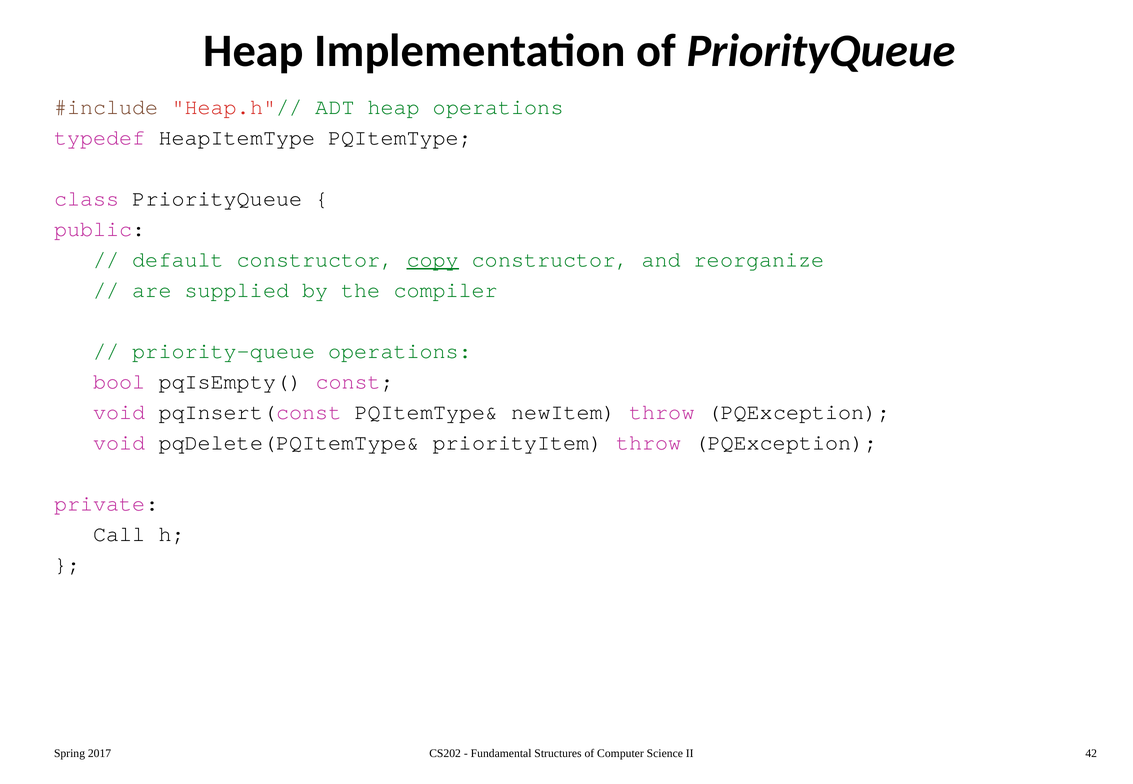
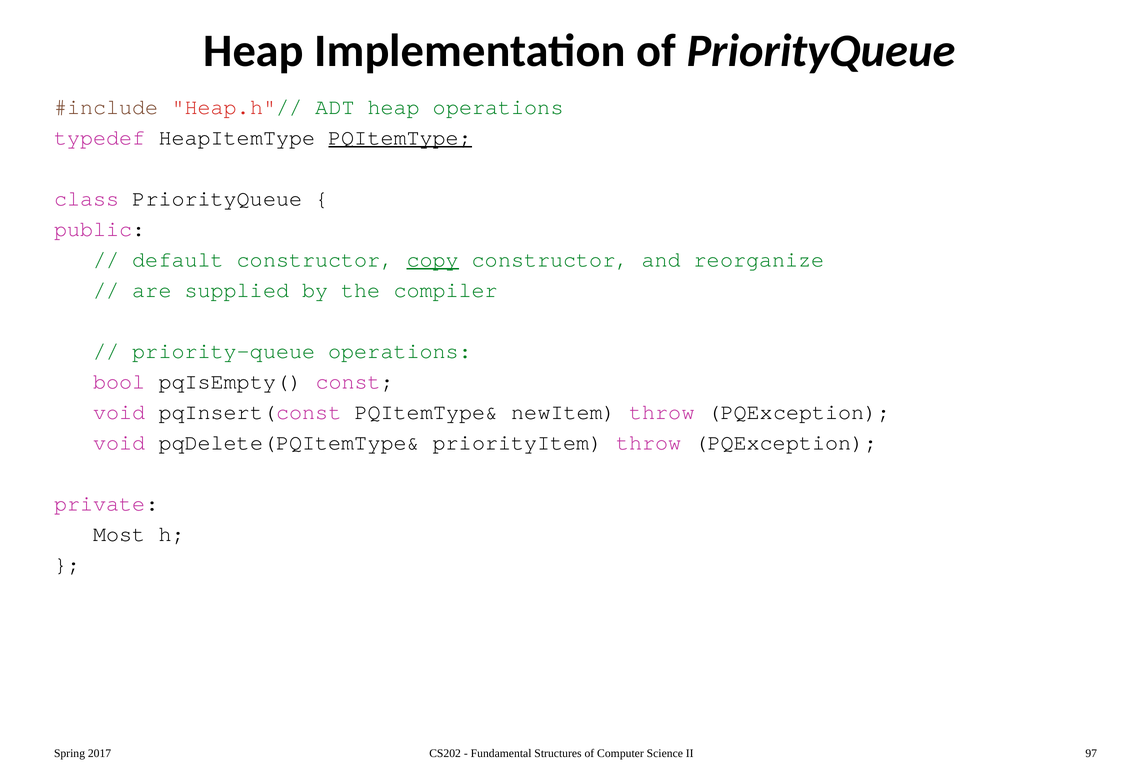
PQItemType underline: none -> present (400, 137)
Call: Call -> Most (119, 534)
42: 42 -> 97 (1091, 754)
